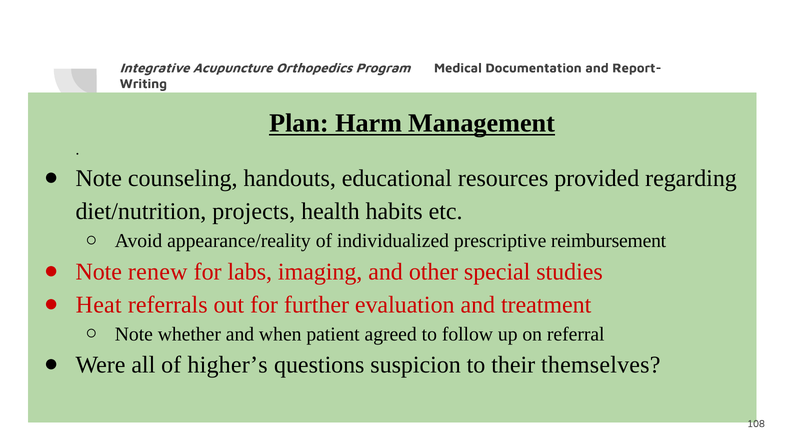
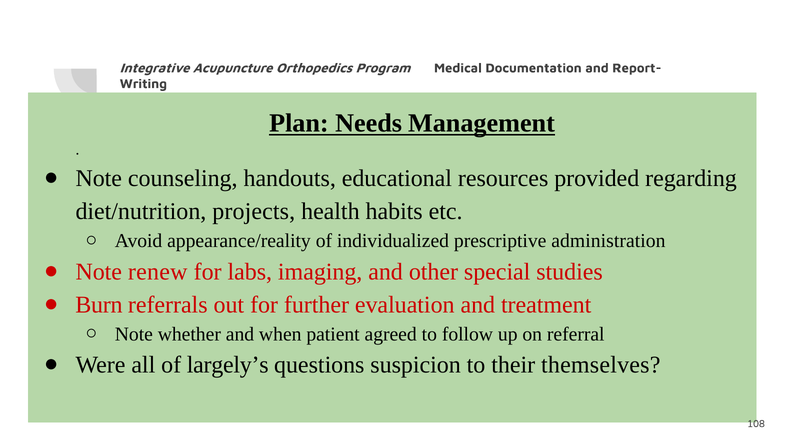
Harm: Harm -> Needs (369, 123)
reimbursement: reimbursement -> administration (608, 241)
Heat: Heat -> Burn (99, 304)
higher’s: higher’s -> largely’s (228, 365)
